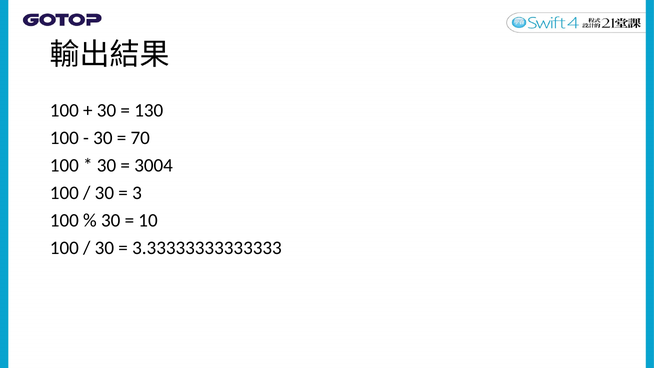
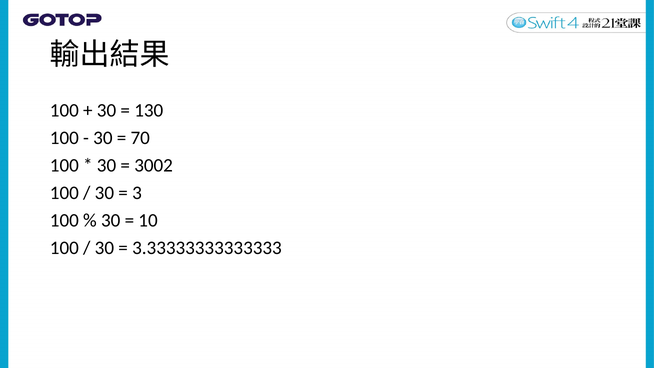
3004: 3004 -> 3002 (154, 165)
